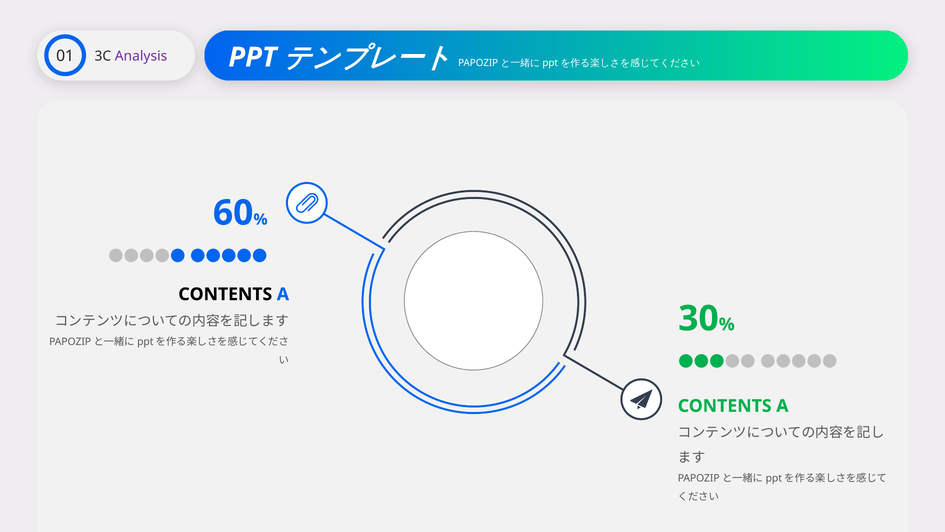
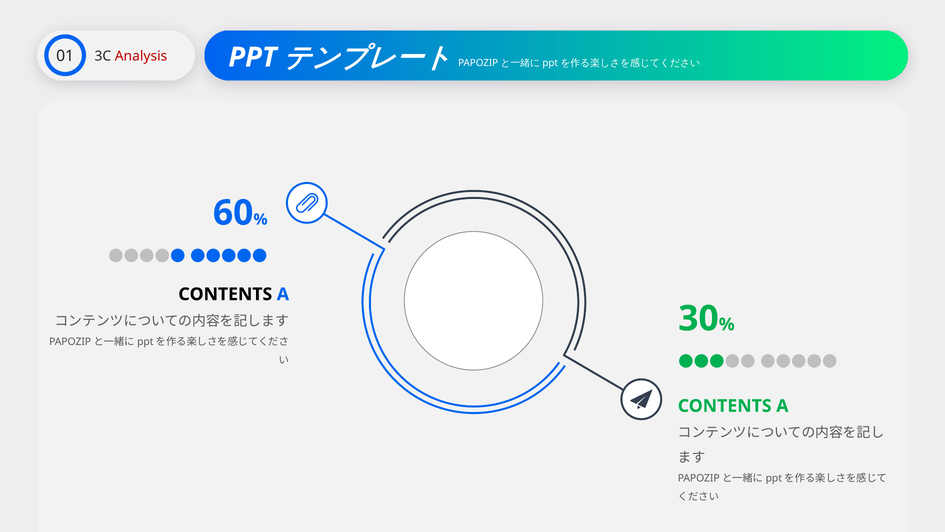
Analysis colour: purple -> red (141, 56)
